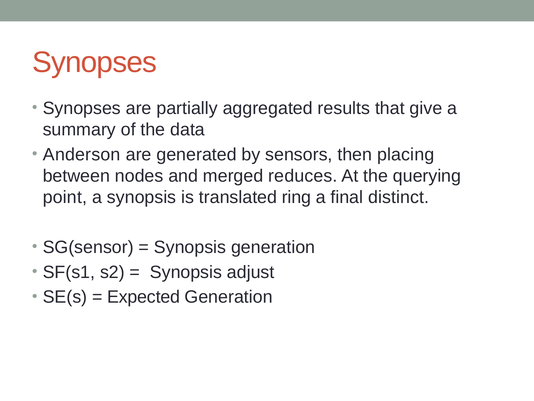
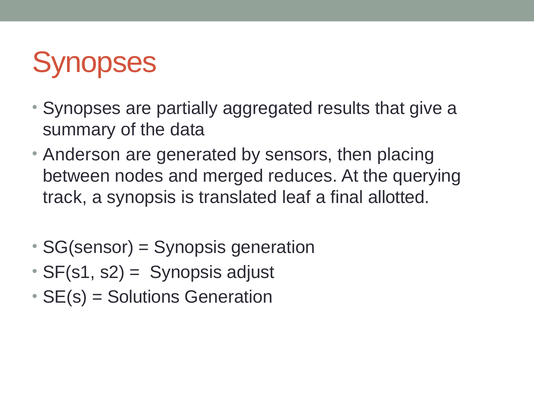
point: point -> track (65, 197)
ring: ring -> leaf (296, 197)
distinct: distinct -> allotted (399, 197)
Expected: Expected -> Solutions (144, 297)
